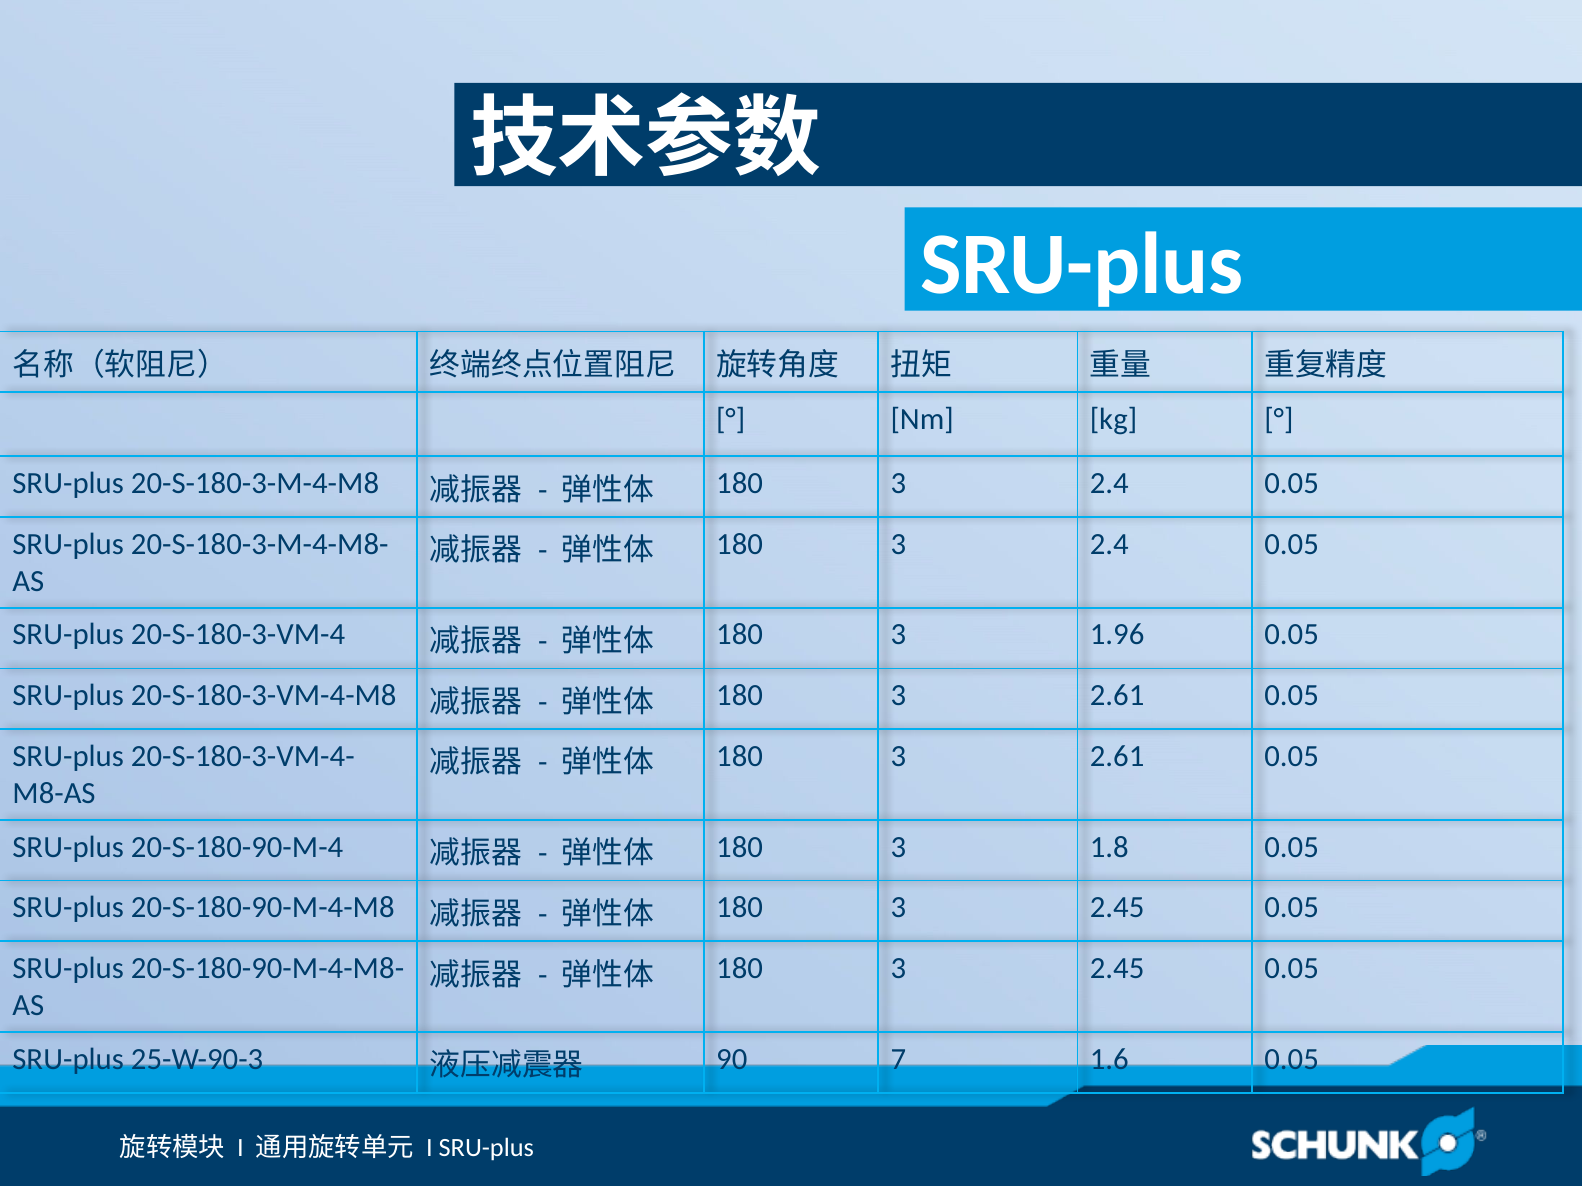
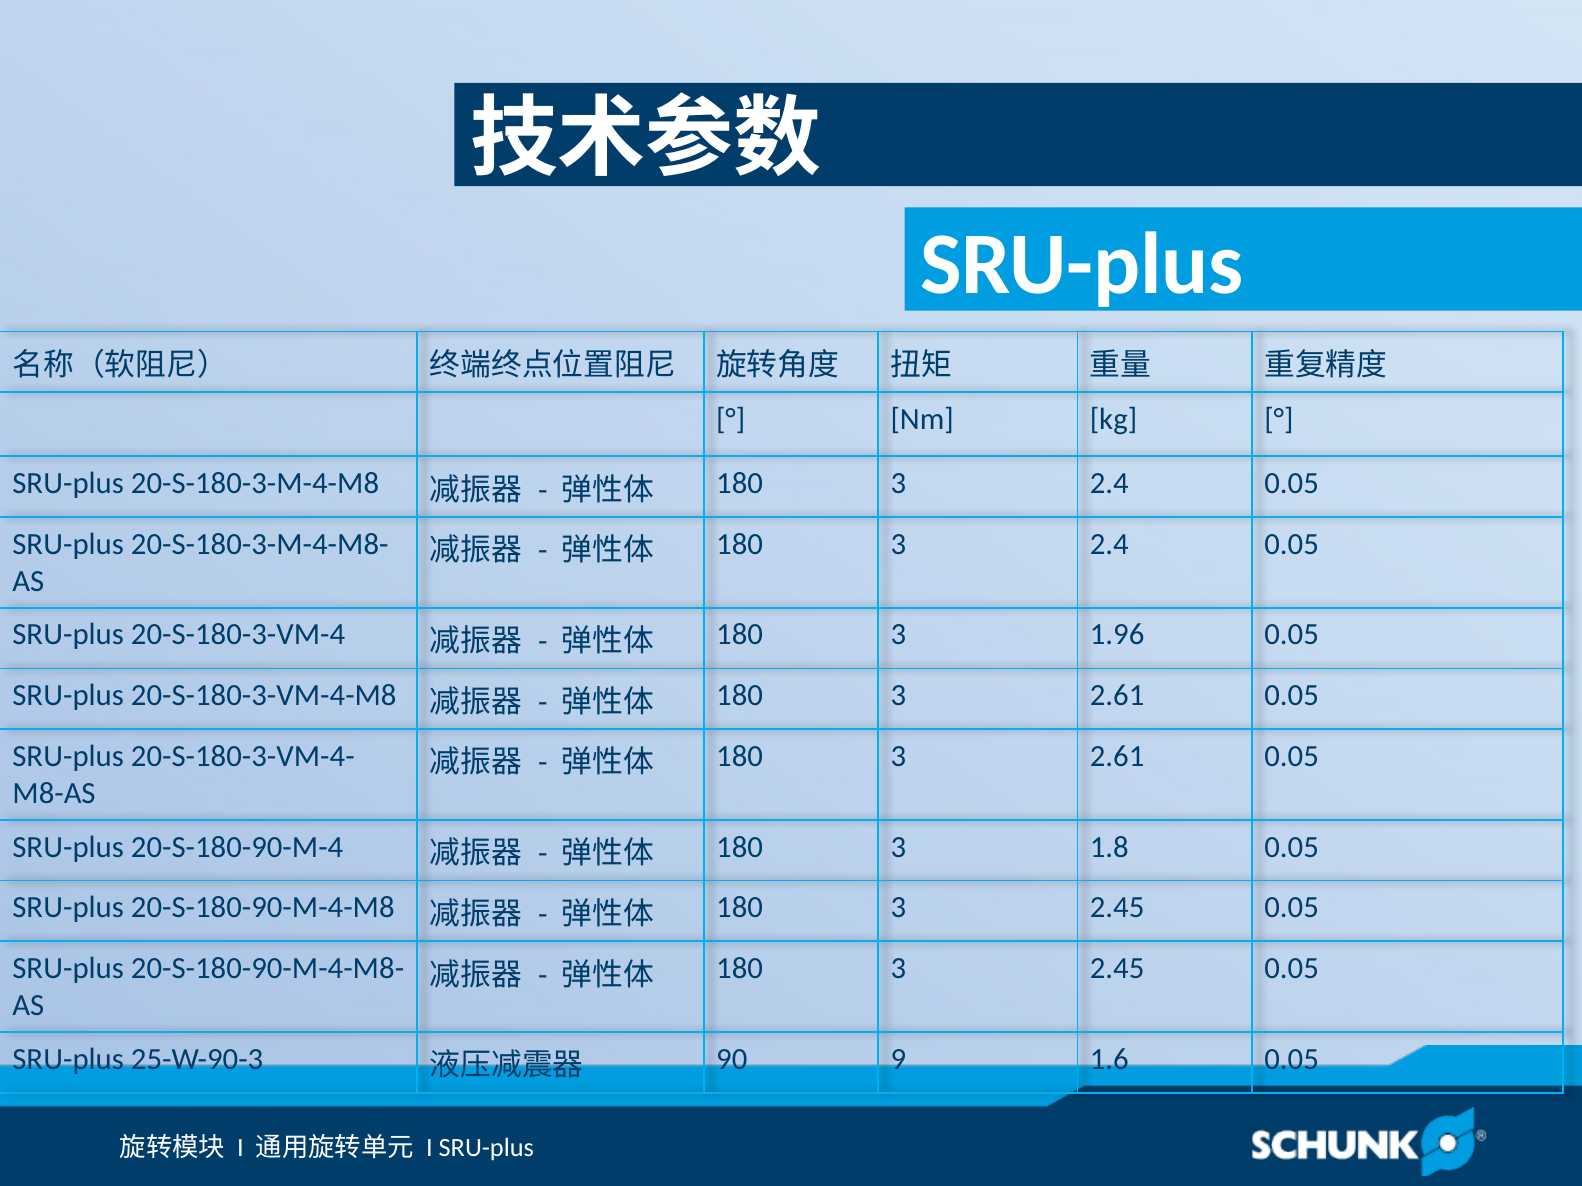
7: 7 -> 9 (898, 1059)
